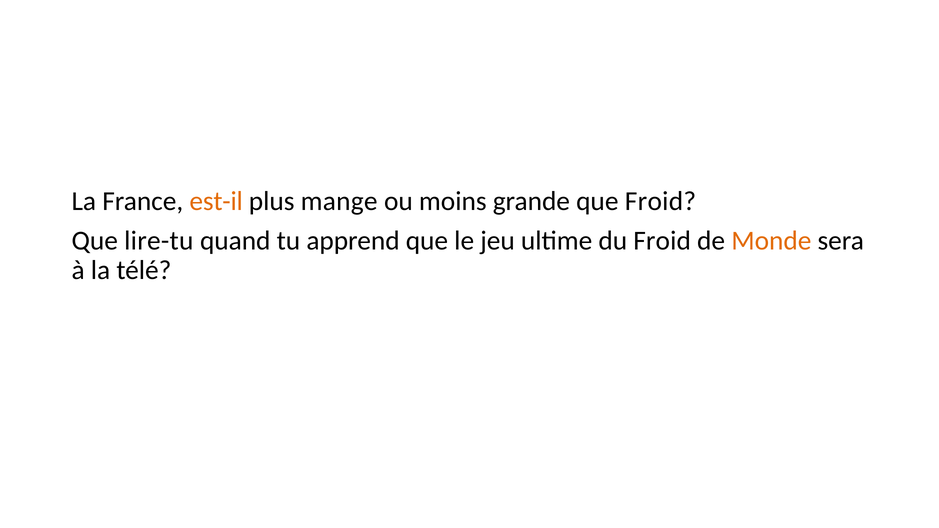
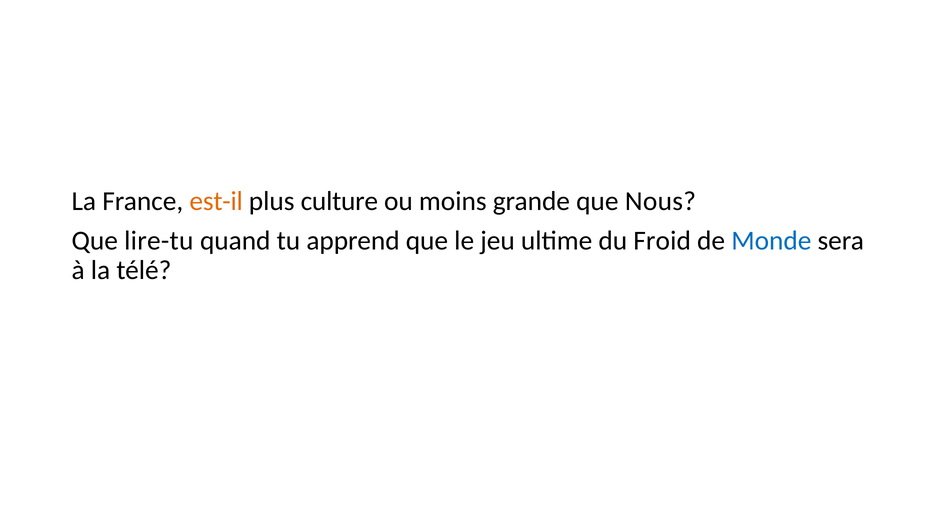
mange: mange -> culture (339, 201)
que Froid: Froid -> Nous (660, 201)
Monde colour: orange -> blue (771, 241)
